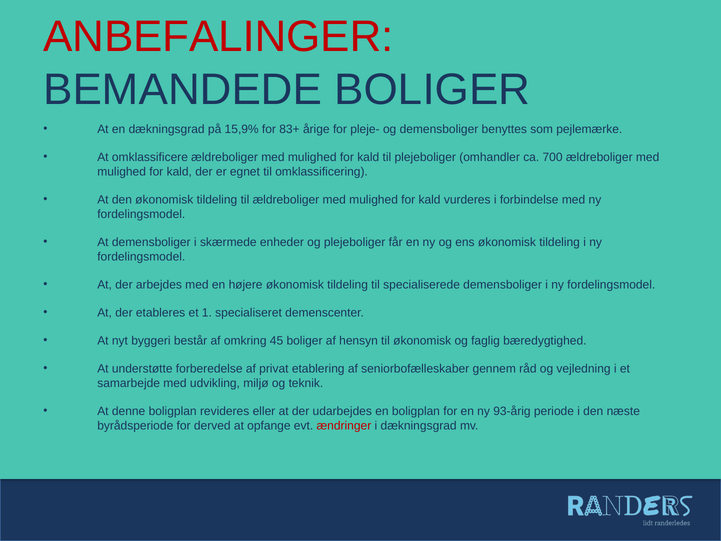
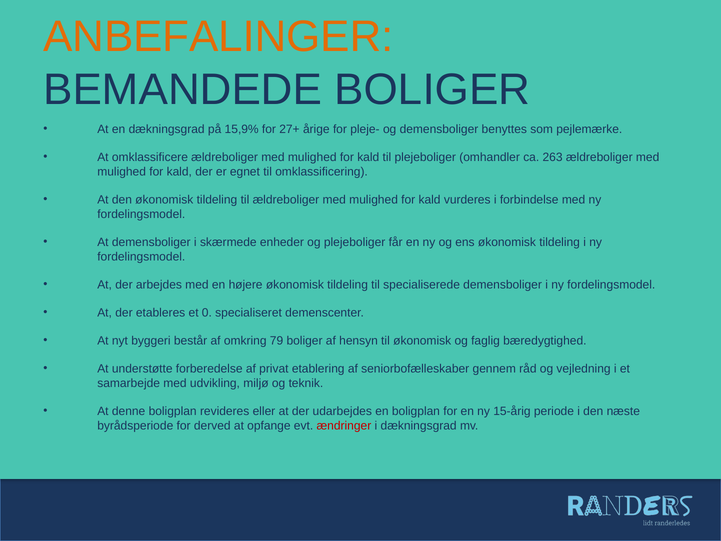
ANBEFALINGER colour: red -> orange (218, 37)
83+: 83+ -> 27+ (289, 129)
700: 700 -> 263 (553, 157)
1: 1 -> 0 (207, 313)
45: 45 -> 79 (277, 341)
93-årig: 93-årig -> 15-årig (512, 411)
